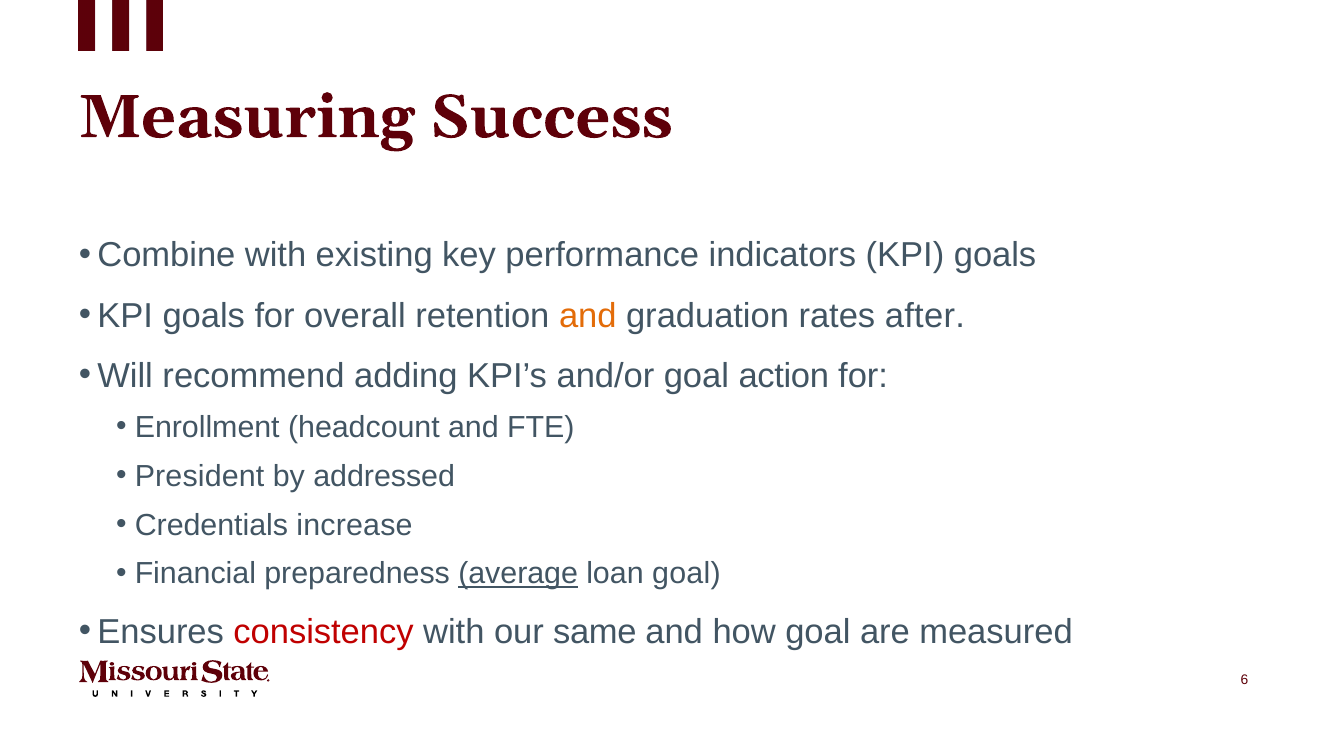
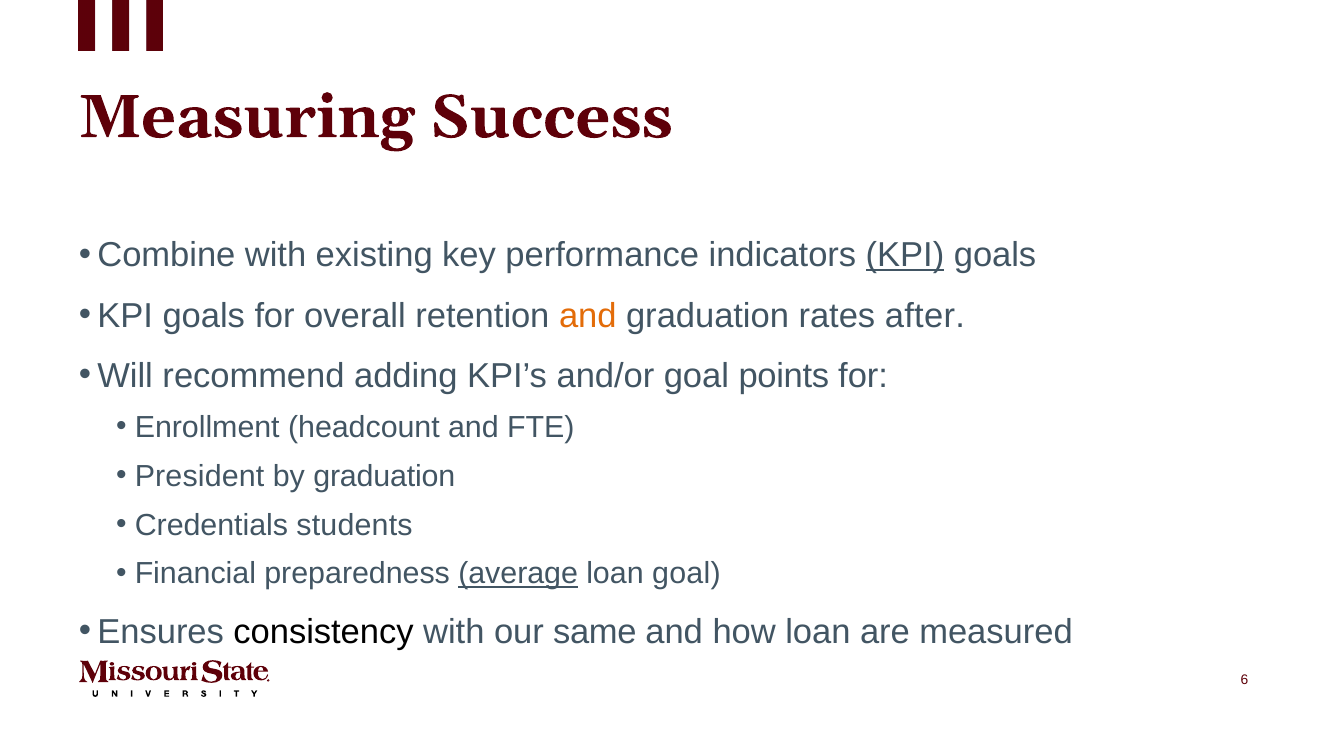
KPI underline: none -> present (905, 255)
action: action -> points (784, 376)
by addressed: addressed -> graduation (384, 476)
increase: increase -> students (355, 525)
consistency colour: red -> black (324, 631)
how goal: goal -> loan (818, 631)
